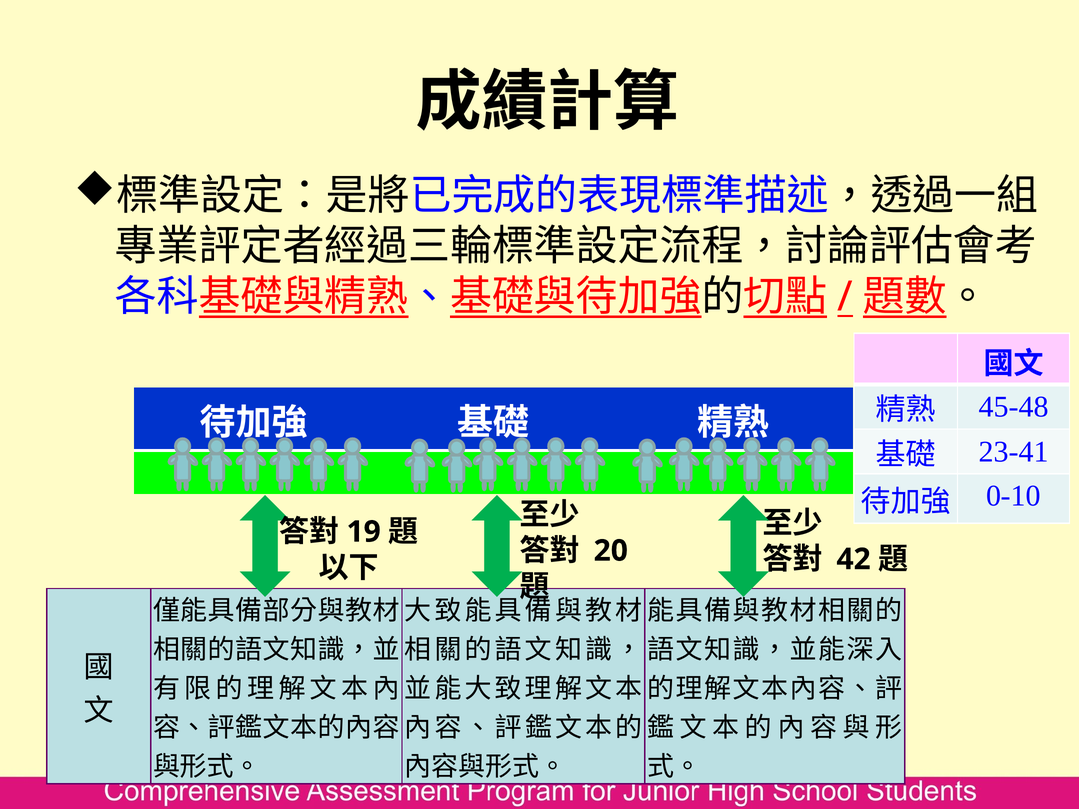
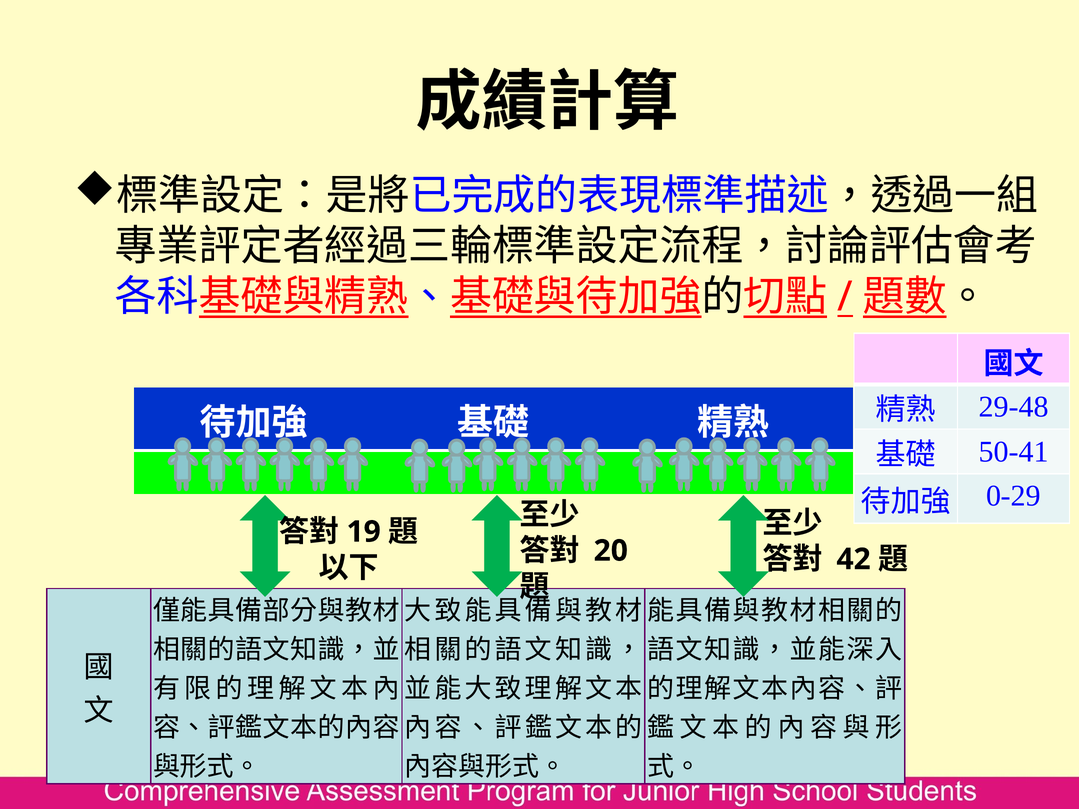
45-48: 45-48 -> 29-48 (1014, 407)
23-41: 23-41 -> 50-41 (1014, 452)
0-10: 0-10 -> 0-29 (1013, 496)
